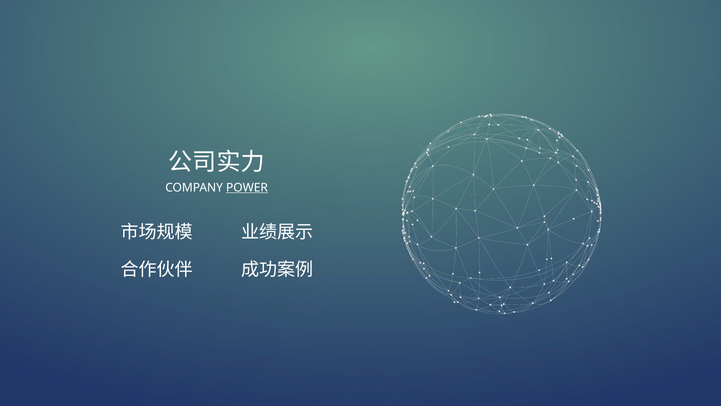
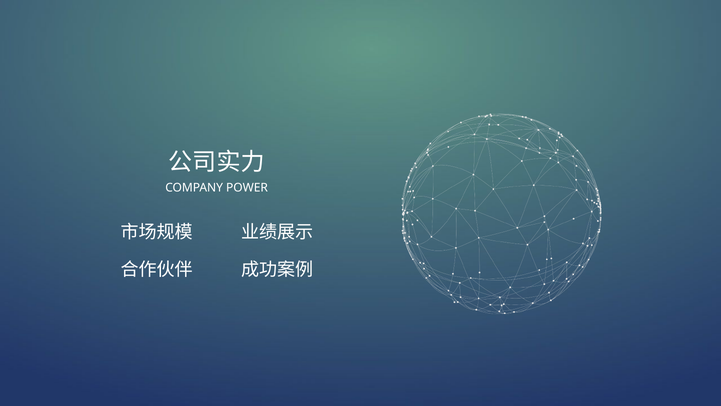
POWER underline: present -> none (247, 188)
